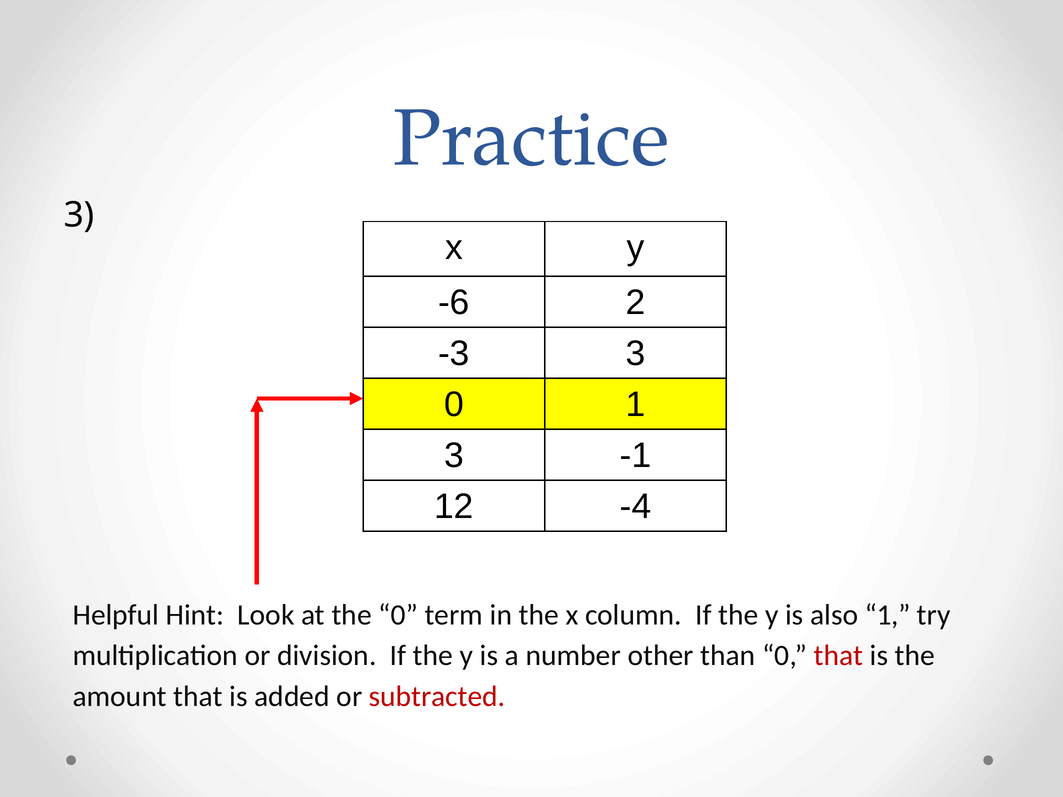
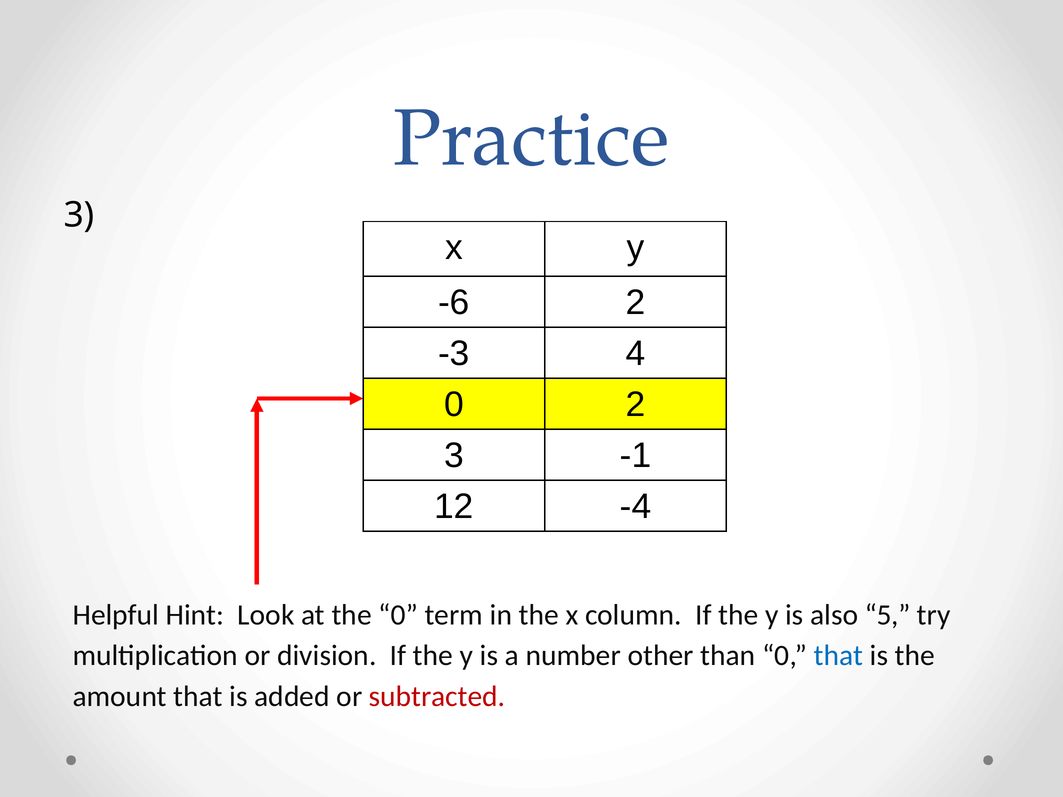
-3 3: 3 -> 4 (636, 354)
0 1: 1 -> 2 (636, 405)
also 1: 1 -> 5 (888, 615)
that colour: red -> blue (839, 656)
